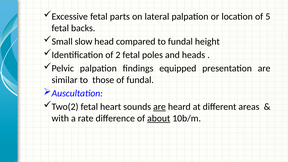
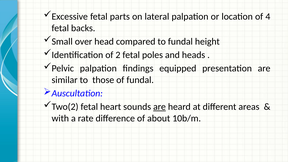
5: 5 -> 4 (268, 17)
slow: slow -> over (84, 41)
about underline: present -> none (159, 118)
